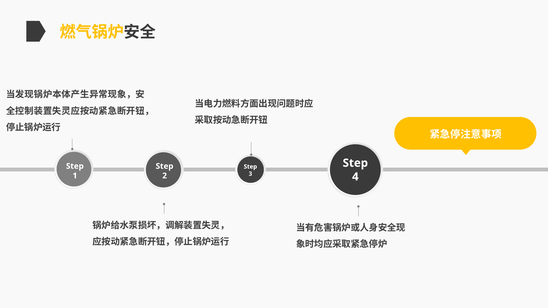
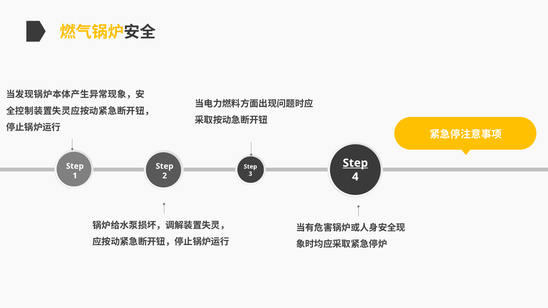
Step underline: none -> present (355, 163)
